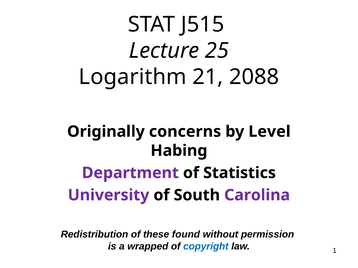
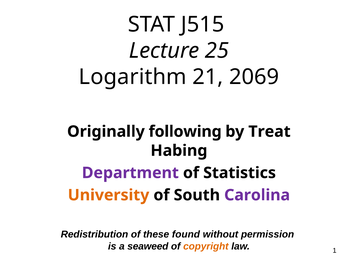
2088: 2088 -> 2069 (254, 77)
concerns: concerns -> following (185, 132)
Level: Level -> Treat (270, 132)
University colour: purple -> orange (109, 195)
wrapped: wrapped -> seaweed (148, 247)
copyright colour: blue -> orange (206, 247)
